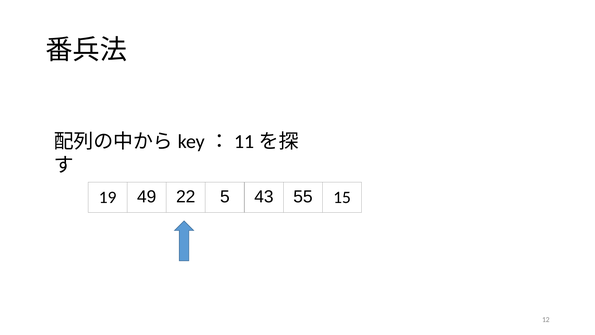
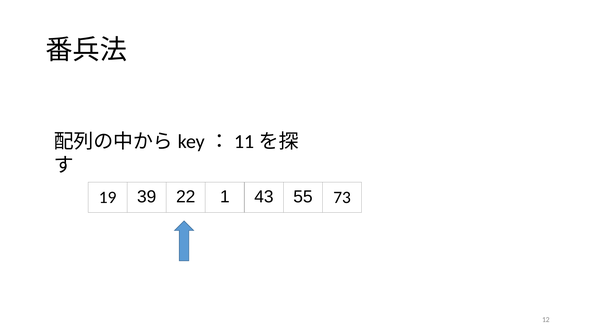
49: 49 -> 39 (147, 196)
5: 5 -> 1 (225, 196)
15: 15 -> 73 (342, 197)
